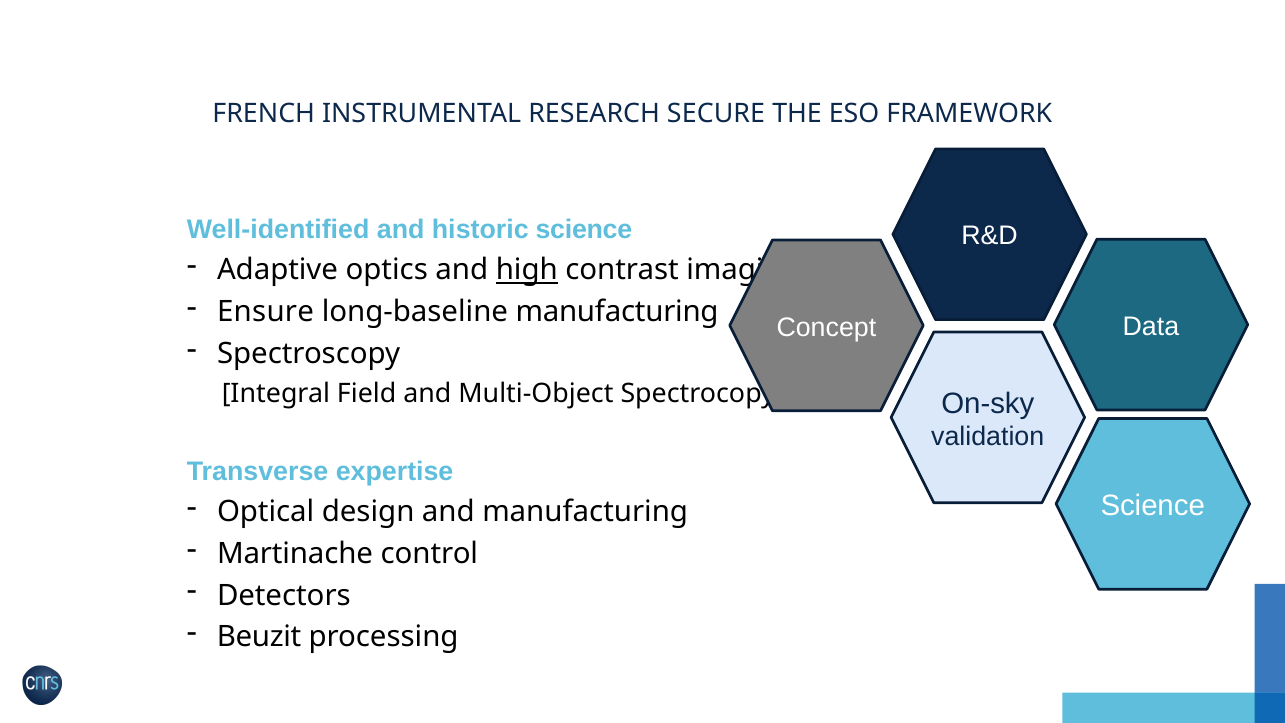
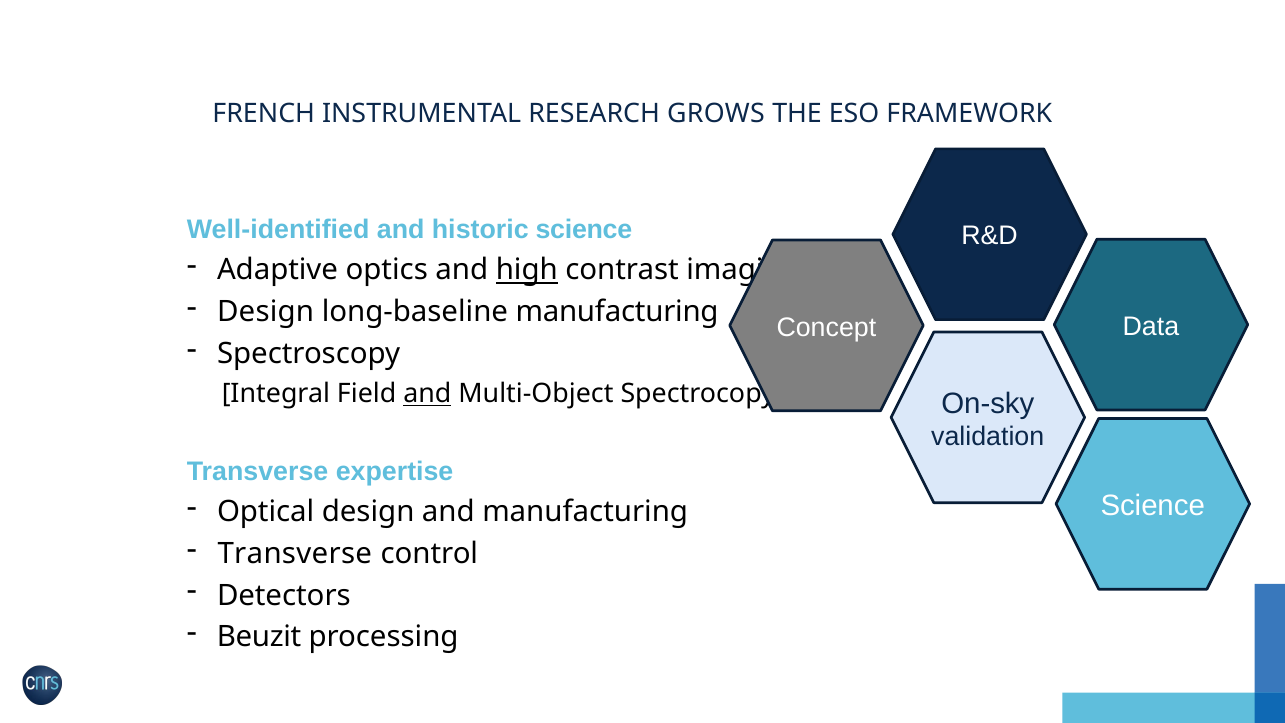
SECURE: SECURE -> GROWS (716, 114)
Ensure: Ensure -> Design (266, 312)
and underline: none -> present (427, 394)
Martinache: Martinache -> Transverse (295, 553)
